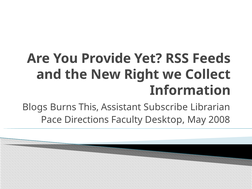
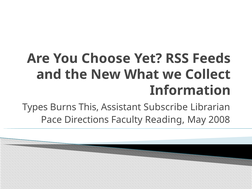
Provide: Provide -> Choose (106, 59)
Right: Right -> What (142, 74)
Blogs: Blogs -> Types (35, 107)
Desktop: Desktop -> Reading (165, 120)
